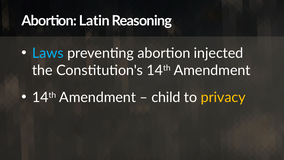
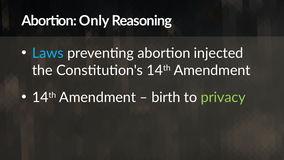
Latin: Latin -> Only (94, 21)
child: child -> birth (166, 97)
privacy colour: yellow -> light green (223, 97)
